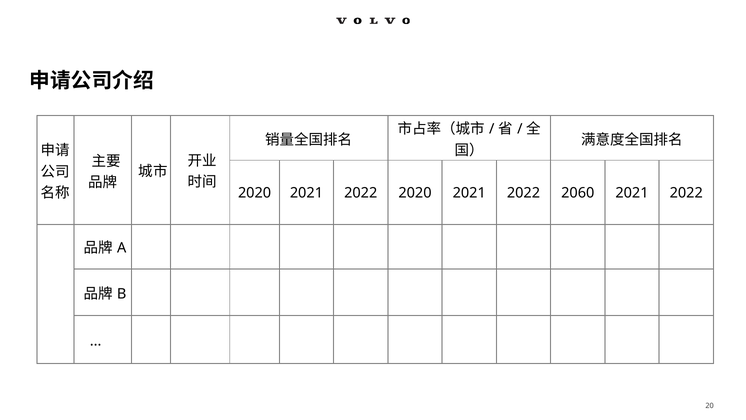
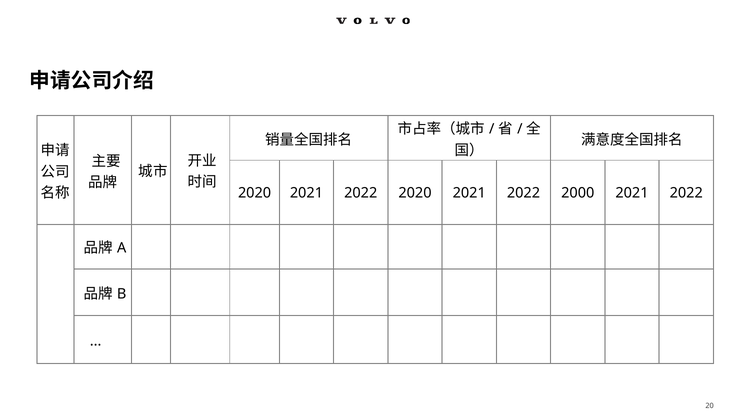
2060: 2060 -> 2000 (578, 193)
